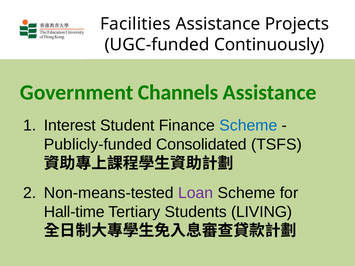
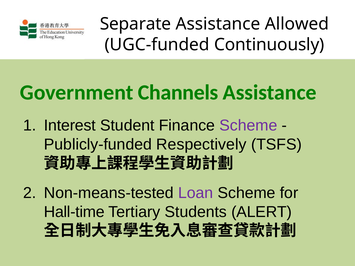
Facilities: Facilities -> Separate (135, 24)
Projects: Projects -> Allowed (297, 24)
Scheme colour: blue -> purple (248, 126)
Consolidated: Consolidated -> Respectively (201, 145)
LIVING: LIVING -> ALERT (262, 212)
